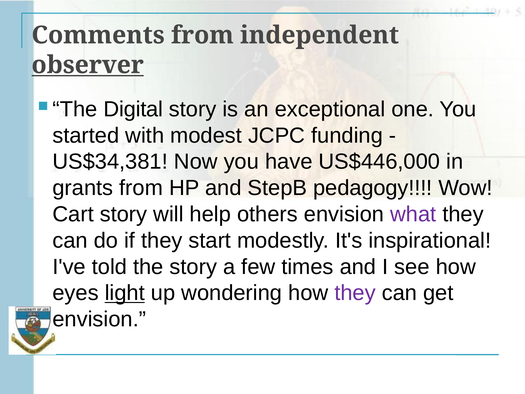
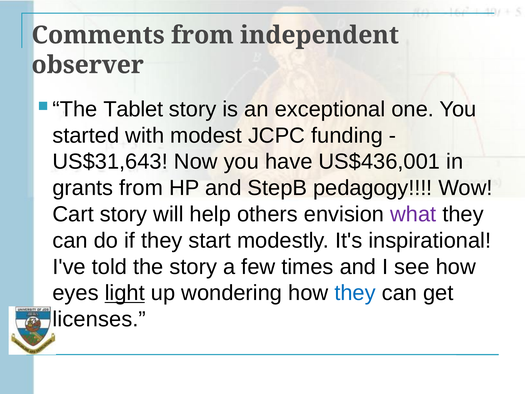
observer underline: present -> none (88, 65)
Digital: Digital -> Tablet (133, 109)
US$34,381: US$34,381 -> US$31,643 (110, 162)
US$446,000: US$446,000 -> US$436,001 (379, 162)
they colour: purple -> blue (355, 293)
envision: envision -> licenses (99, 319)
